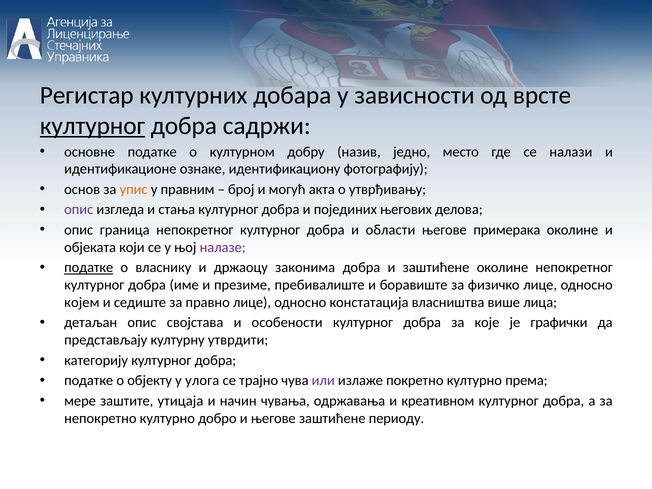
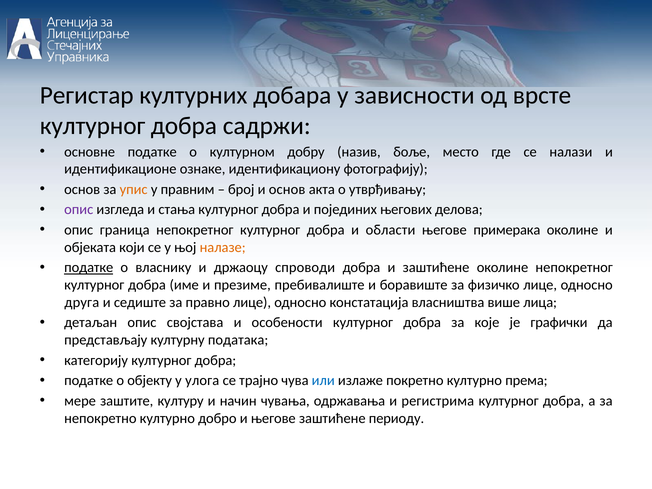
културног underline: present -> none (93, 126)
једно: једно -> боље (412, 152)
и могућ: могућ -> основ (287, 189)
налазе colour: purple -> orange (223, 247)
законима: законима -> спроводи (305, 268)
којем: којем -> друга (82, 302)
утврдити: утврдити -> података (238, 340)
или colour: purple -> blue (323, 381)
утицаја: утицаја -> културу (181, 401)
креативном: креативном -> регистрима (438, 401)
